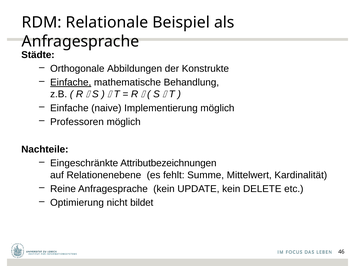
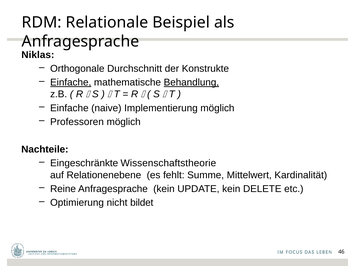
Städte: Städte -> Niklas (38, 55)
Abbildungen: Abbildungen -> Durchschnitt (135, 69)
Behandlung underline: none -> present (191, 82)
Attributbezeichnungen: Attributbezeichnungen -> Wissenschaftstheorie (168, 163)
